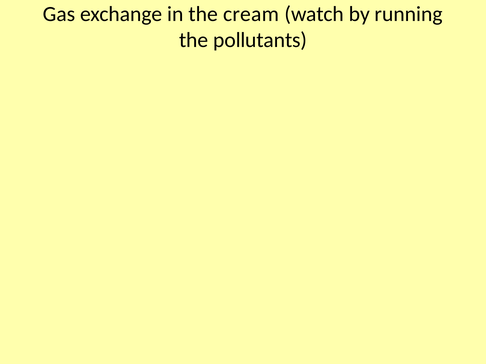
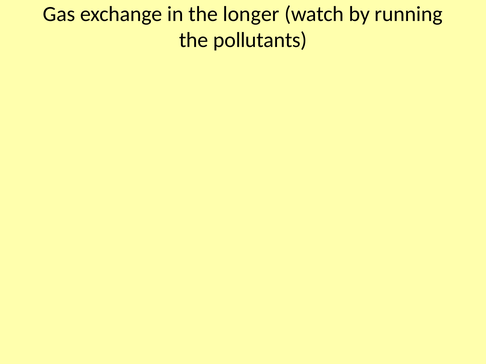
cream: cream -> longer (251, 14)
